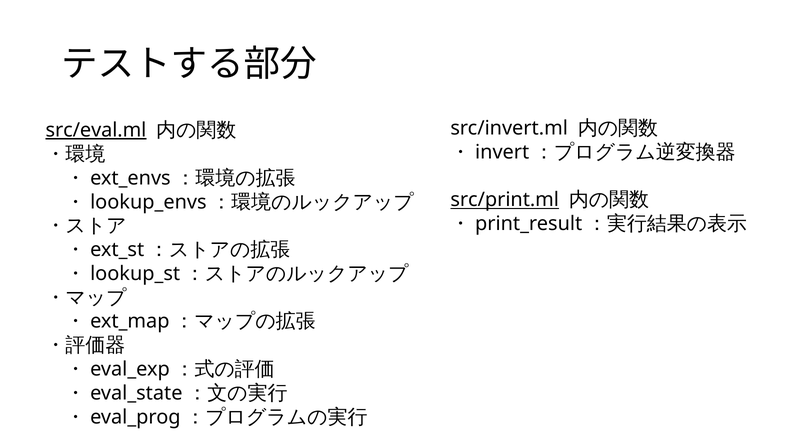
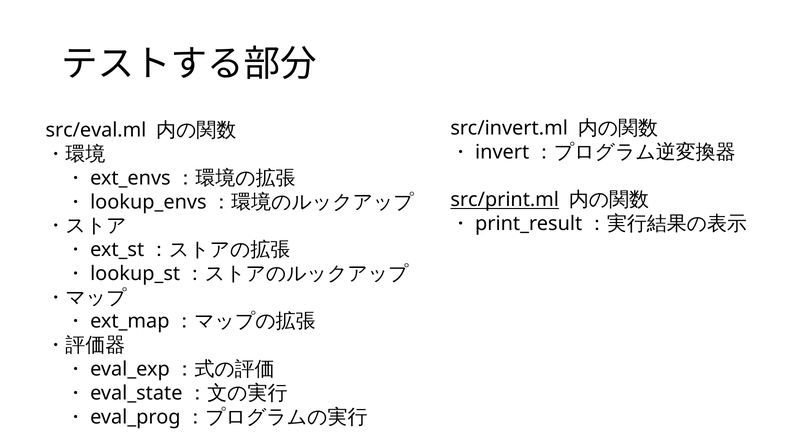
src/eval.ml underline: present -> none (96, 130)
